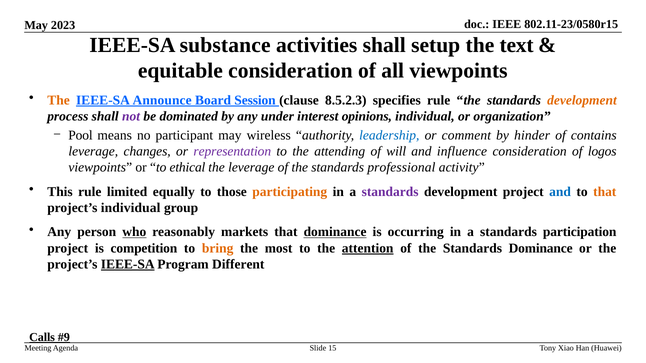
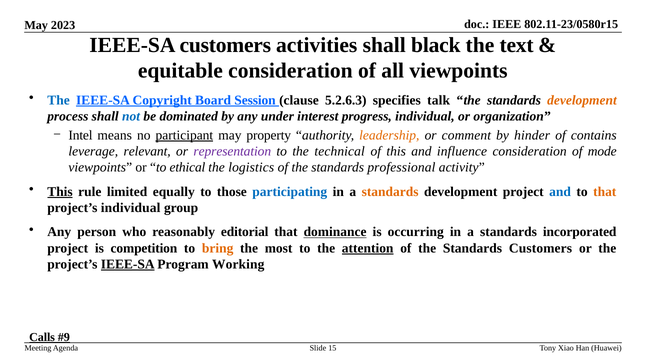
IEEE-SA substance: substance -> customers (225, 45)
setup: setup -> black (436, 45)
The colour: orange -> blue (59, 100)
Announce: Announce -> Copyright (162, 100)
8.5.2.3: 8.5.2.3 -> 5.2.6.3 (346, 100)
specifies rule: rule -> talk (439, 100)
not colour: purple -> blue (131, 116)
opinions: opinions -> progress (367, 116)
Pool: Pool -> Intel (80, 135)
participant underline: none -> present (184, 135)
wireless: wireless -> property (269, 135)
leadership colour: blue -> orange (389, 135)
changes: changes -> relevant (147, 151)
attending: attending -> technical (340, 151)
of will: will -> this (396, 151)
logos: logos -> mode (602, 151)
the leverage: leverage -> logistics (251, 168)
This underline: none -> present (60, 192)
participating colour: orange -> blue (290, 192)
standards colour: purple -> orange (390, 192)
who underline: present -> none (134, 232)
markets: markets -> editorial (245, 232)
participation: participation -> incorporated (580, 232)
Standards Dominance: Dominance -> Customers (540, 248)
Different: Different -> Working (238, 265)
